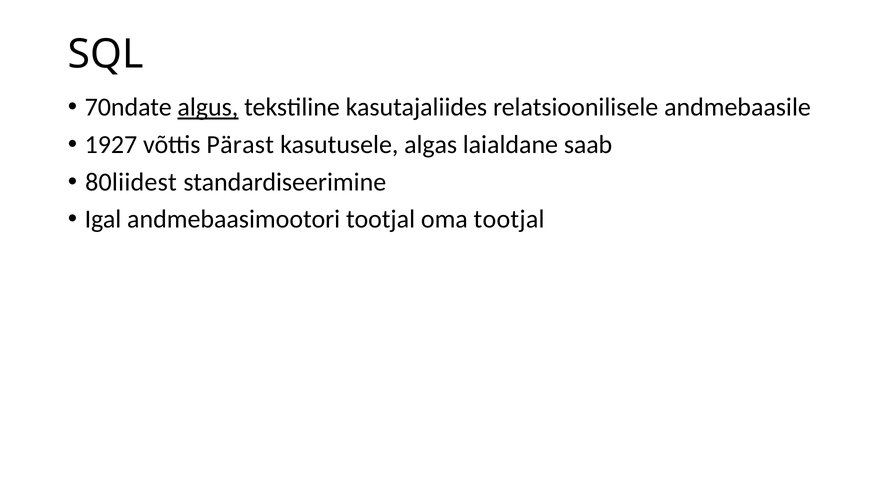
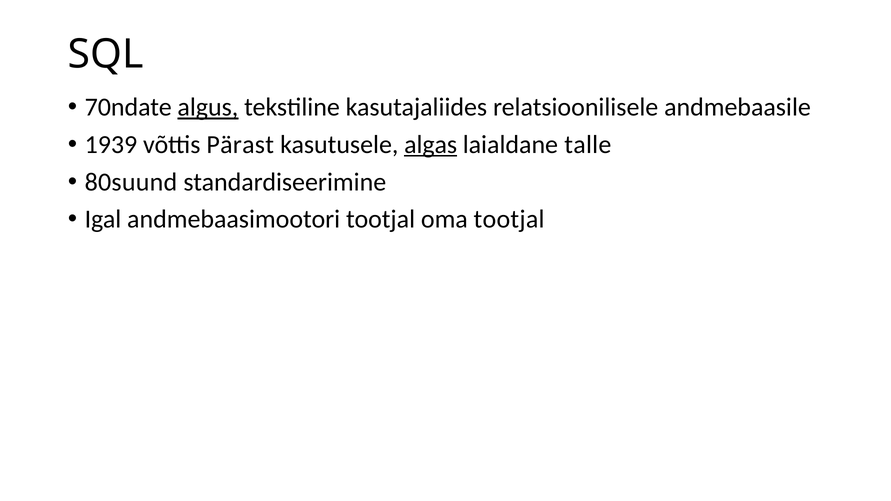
1927: 1927 -> 1939 (111, 145)
algas underline: none -> present (431, 145)
saab: saab -> talle (588, 145)
80liidest: 80liidest -> 80suund (131, 182)
